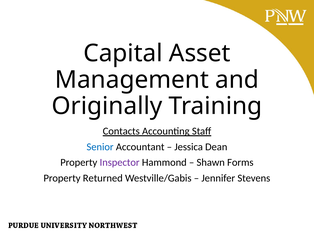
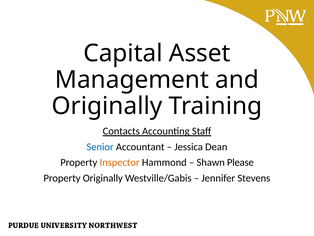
Inspector colour: purple -> orange (120, 162)
Forms: Forms -> Please (240, 162)
Property Returned: Returned -> Originally (103, 178)
